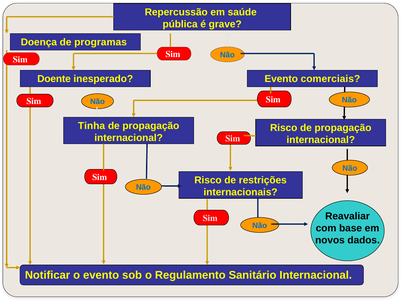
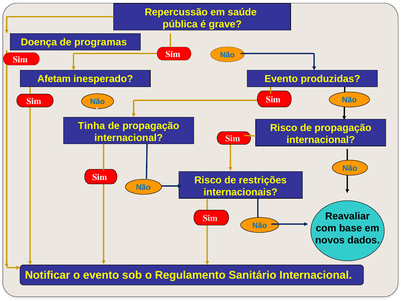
Doente: Doente -> Afetam (54, 79)
comerciais: comerciais -> produzidas (330, 79)
